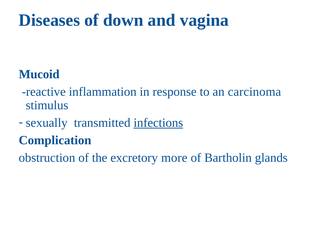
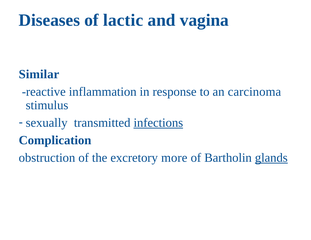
down: down -> lactic (123, 20)
Mucoid: Mucoid -> Similar (39, 74)
glands underline: none -> present (271, 158)
